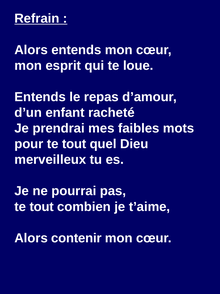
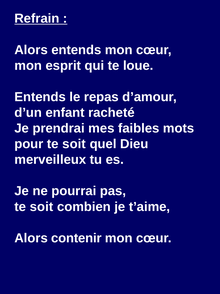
pour te tout: tout -> soit (74, 144)
tout: tout -> soit (41, 206)
